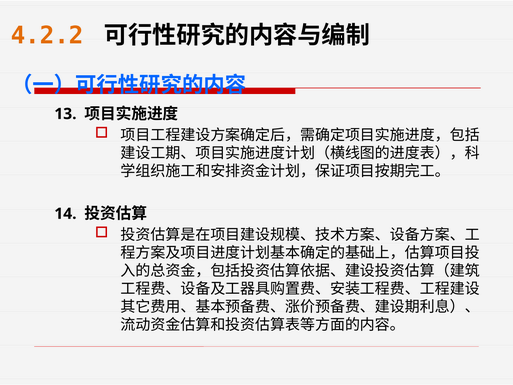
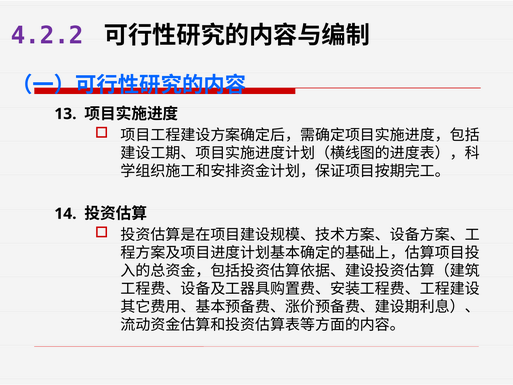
4.2.2 colour: orange -> purple (47, 36)
